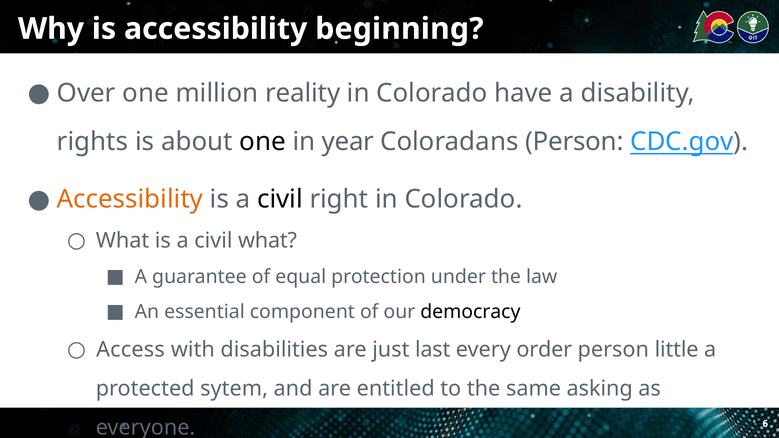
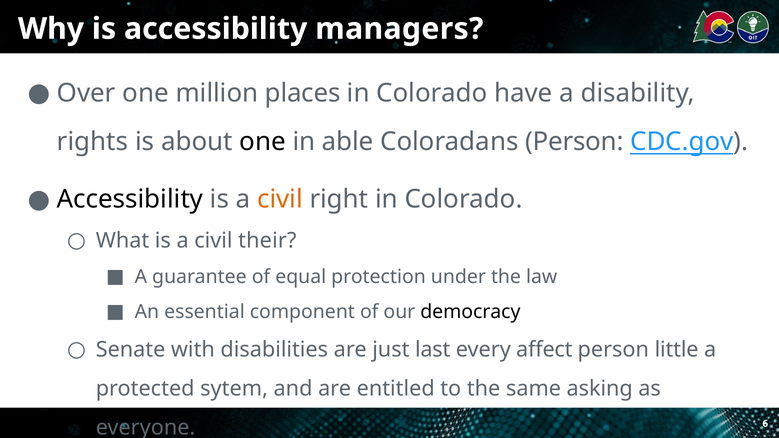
beginning: beginning -> managers (399, 29)
reality: reality -> places (303, 93)
year: year -> able (348, 142)
Accessibility colour: orange -> black (130, 199)
civil colour: black -> orange (280, 199)
civil what: what -> their (267, 241)
Access: Access -> Senate (131, 350)
order: order -> affect (544, 350)
